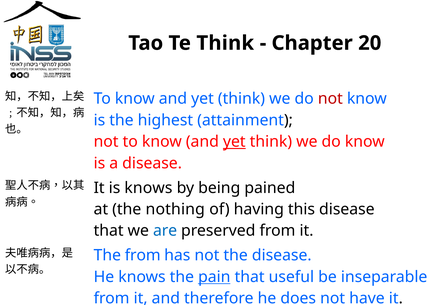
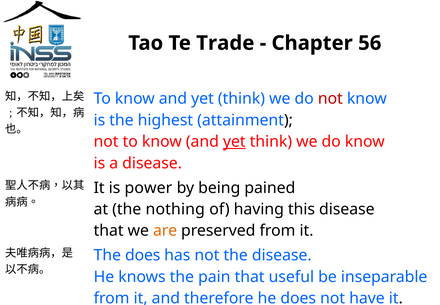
Te Think: Think -> Trade (225, 43)
20: 20 -> 56 (370, 43)
is knows: knows -> power (148, 188)
are colour: blue -> orange (165, 230)
The from: from -> does (143, 255)
pain underline: present -> none (214, 277)
